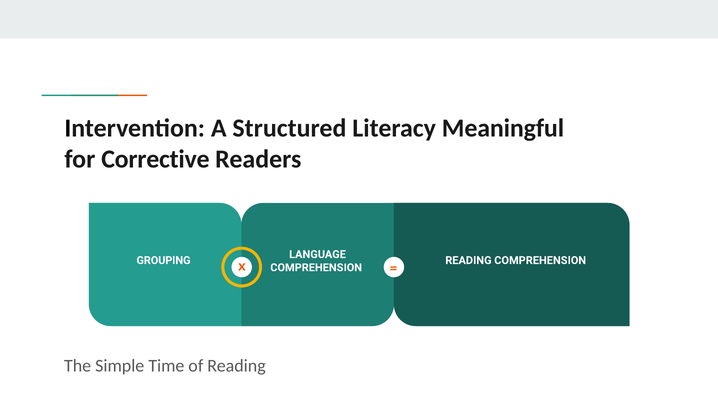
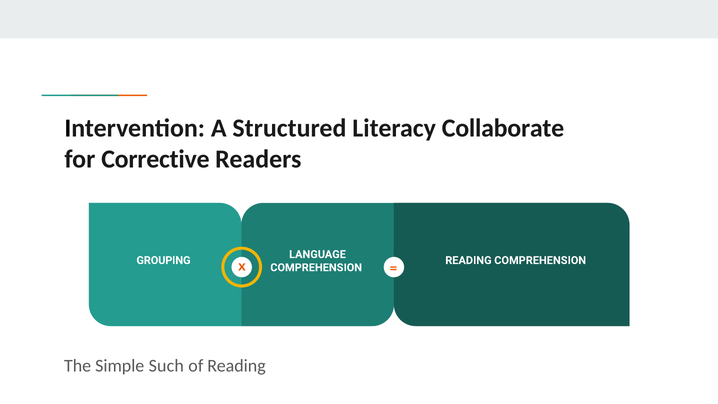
Meaningful: Meaningful -> Collaborate (503, 128)
Time: Time -> Such (166, 366)
